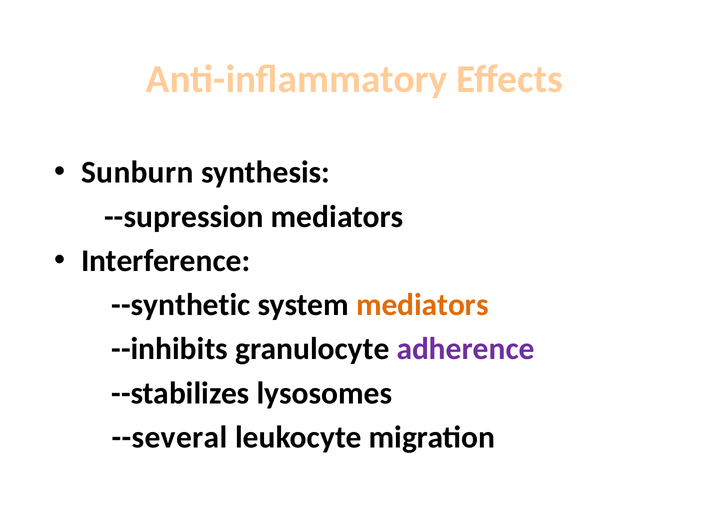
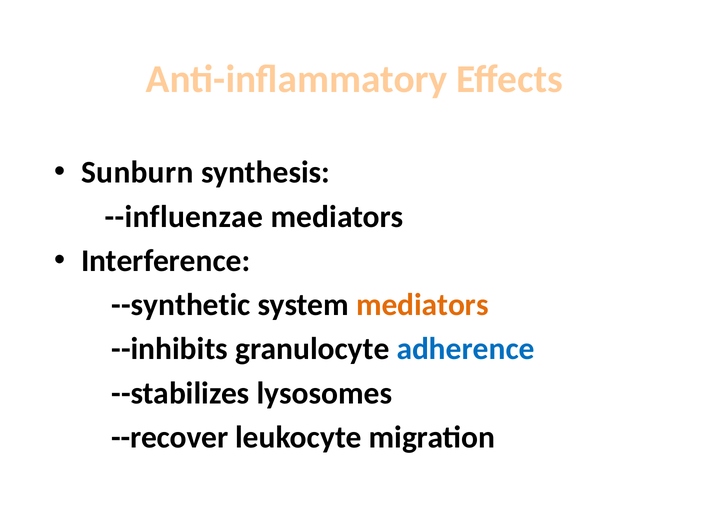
--supression: --supression -> --influenzae (184, 217)
adherence colour: purple -> blue (466, 349)
--several: --several -> --recover (170, 437)
